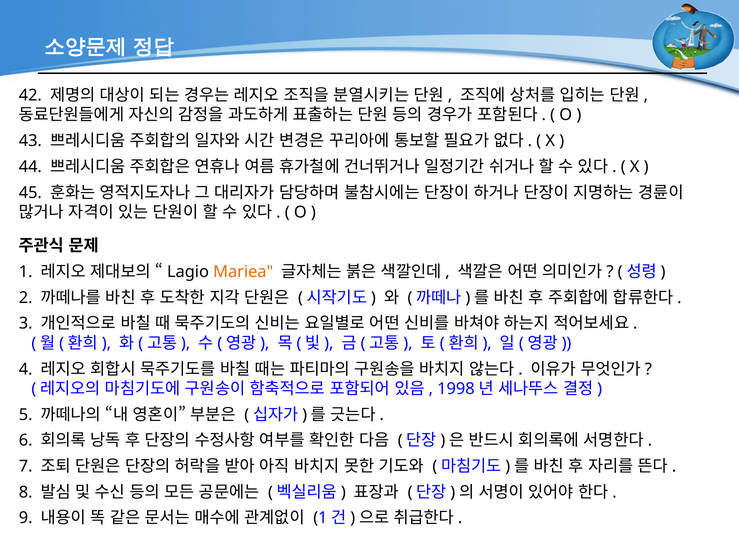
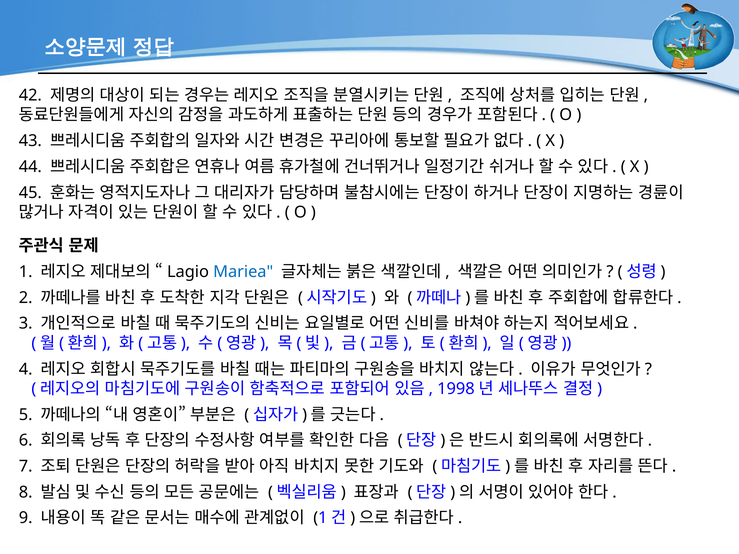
Mariea colour: orange -> blue (243, 272)
